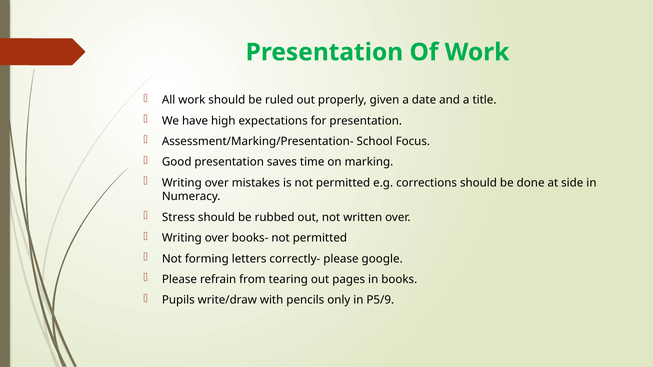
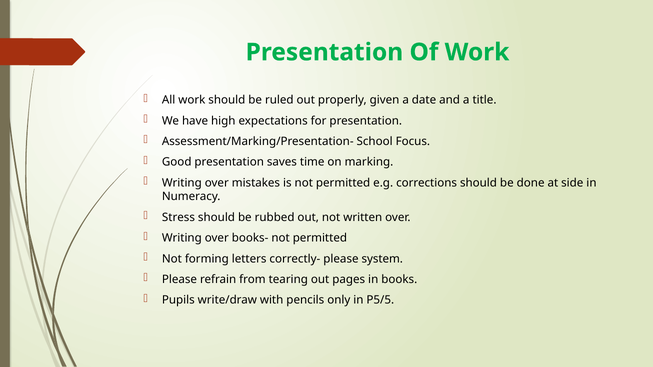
google: google -> system (382, 259)
P5/9: P5/9 -> P5/5 (380, 300)
